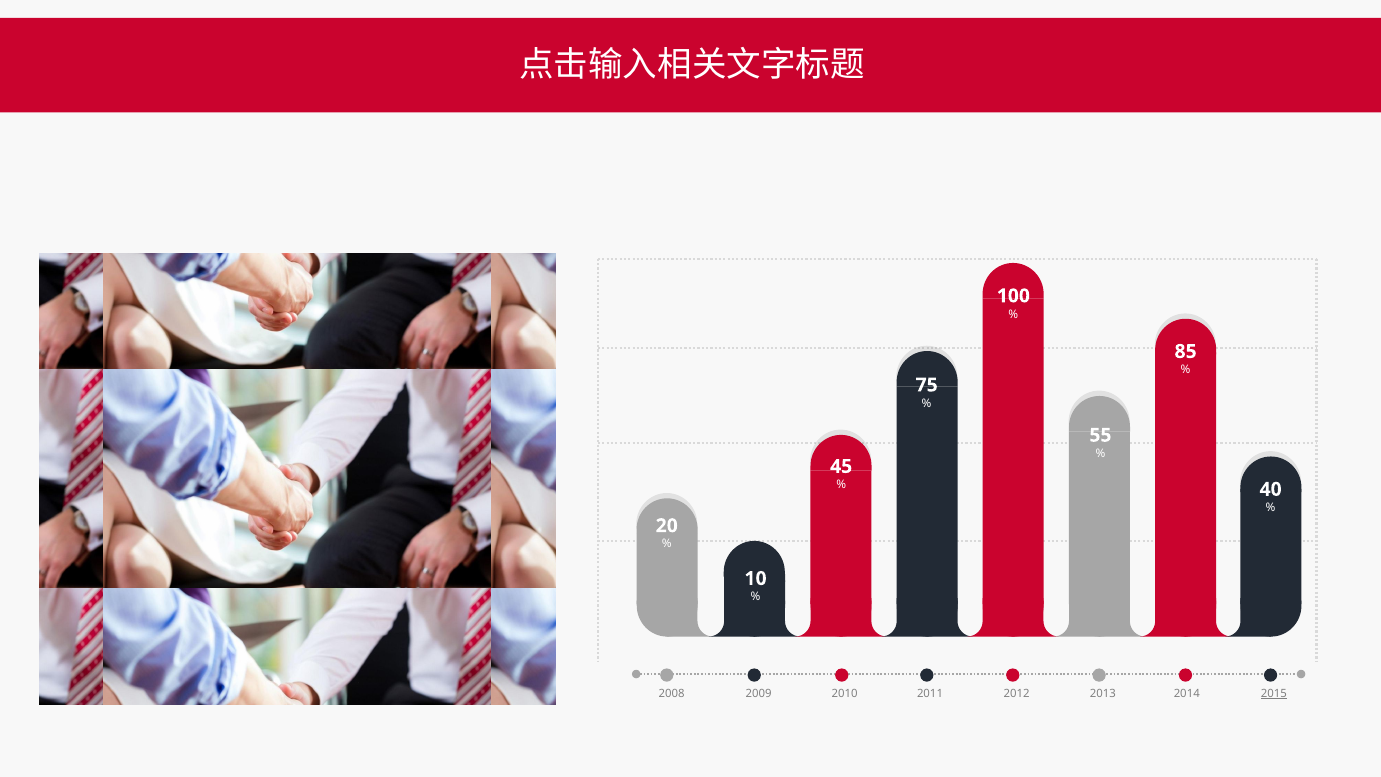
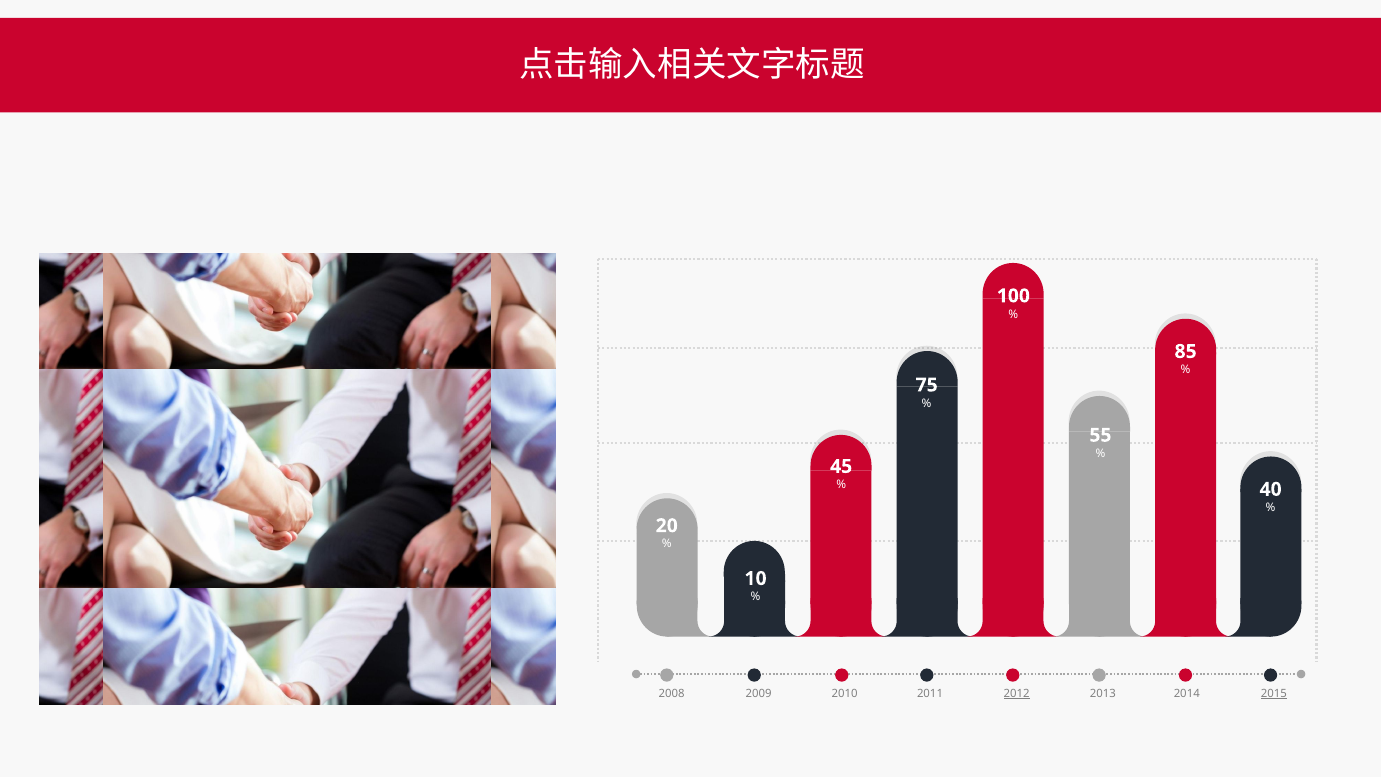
2012 underline: none -> present (1017, 694)
